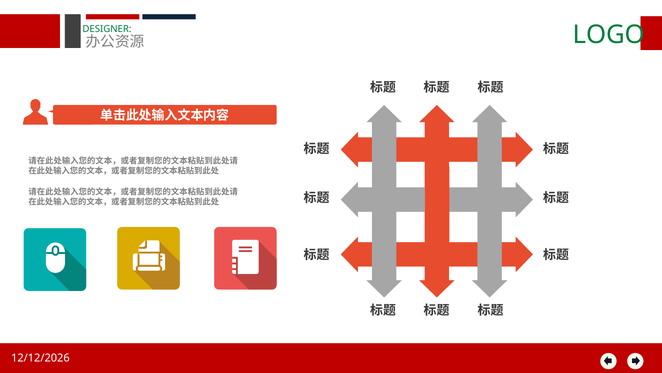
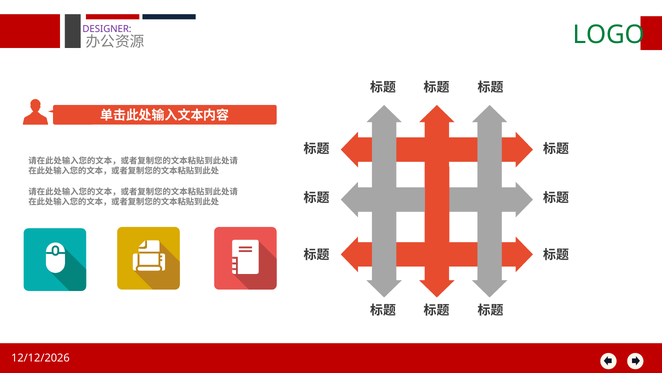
DESIGNER colour: green -> purple (107, 29)
